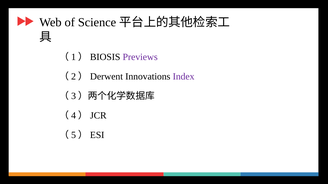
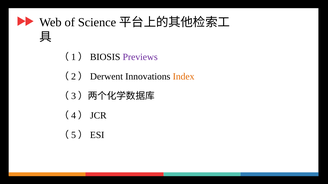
Index colour: purple -> orange (184, 77)
